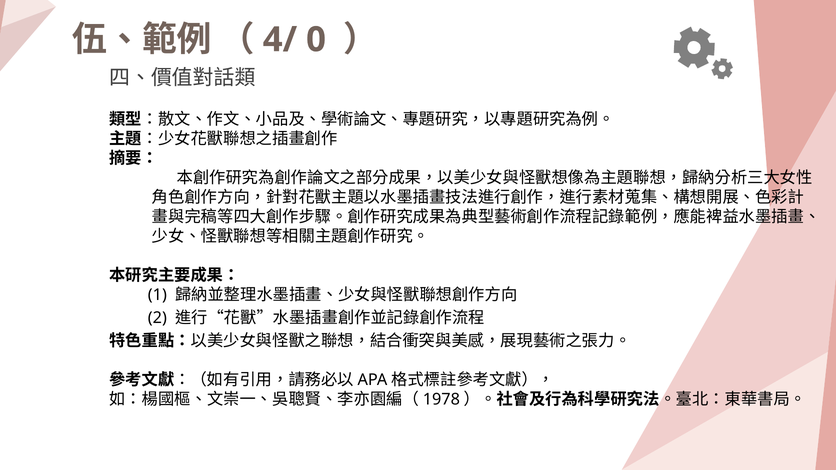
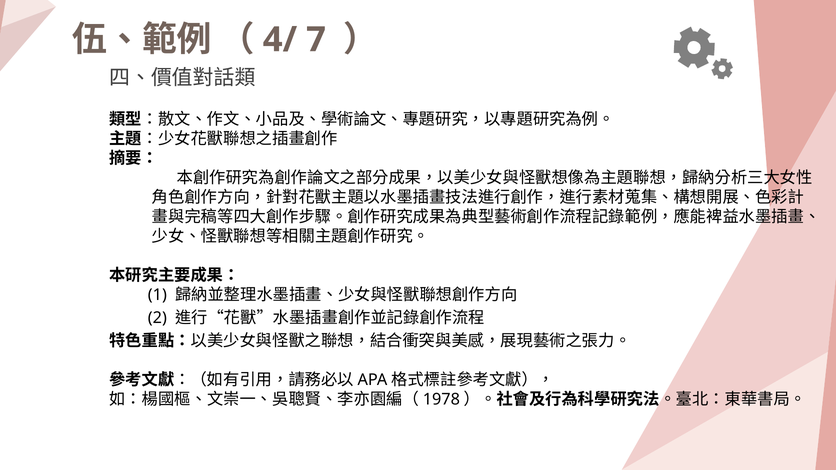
0: 0 -> 7 (316, 40)
